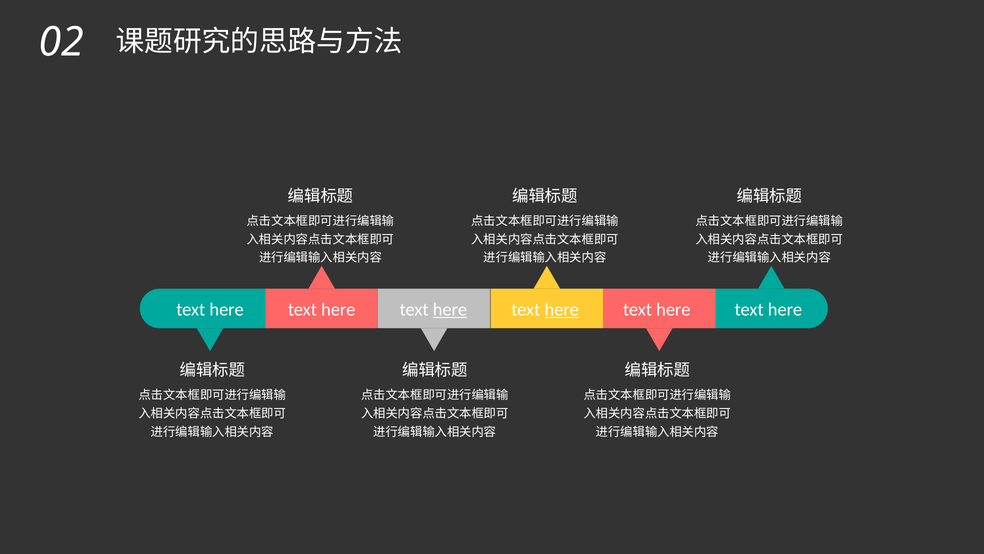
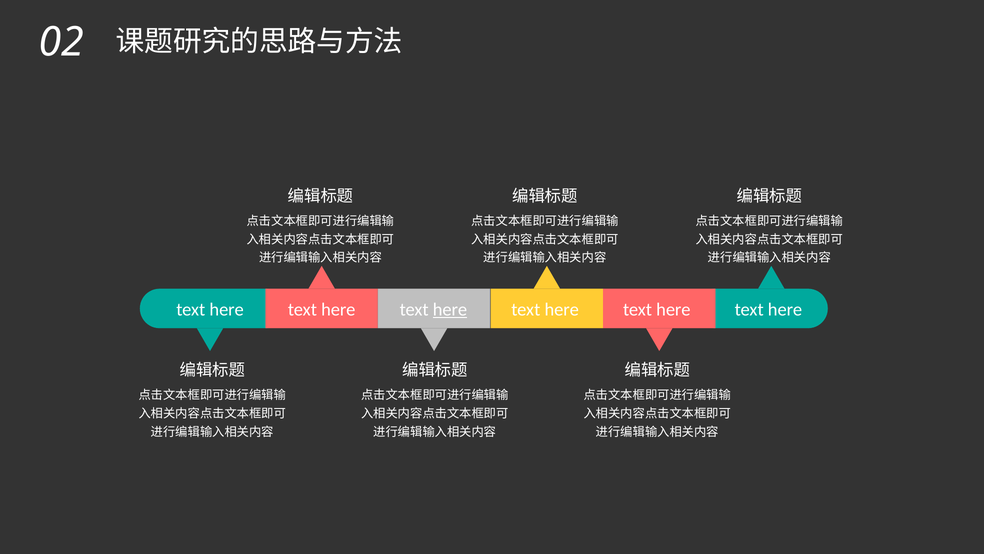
here underline: present -> none (562, 309)
